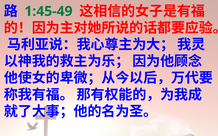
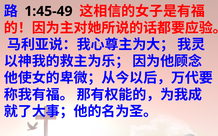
1:45-49 colour: green -> black (48, 11)
